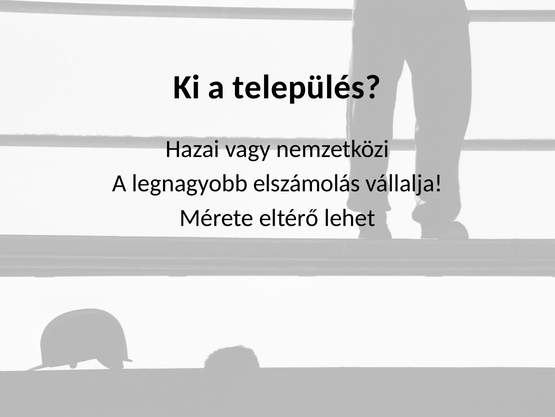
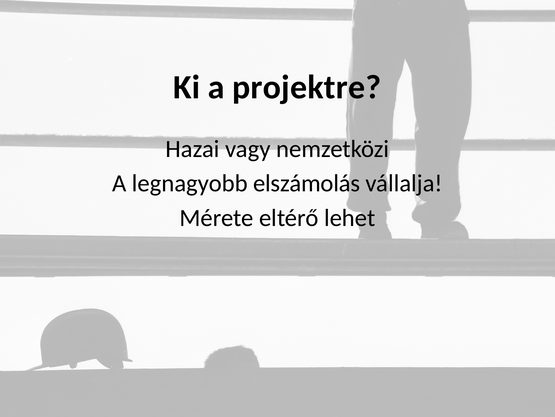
település: település -> projektre (307, 87)
